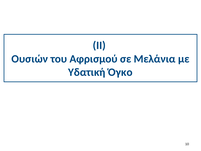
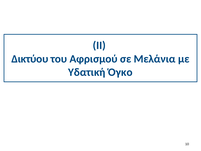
Ουσιών: Ουσιών -> Δικτύου (30, 59)
